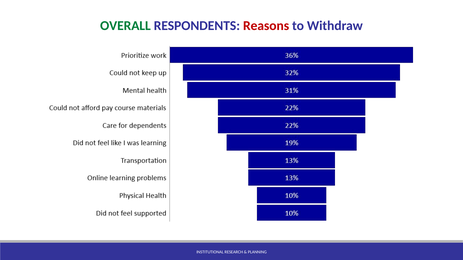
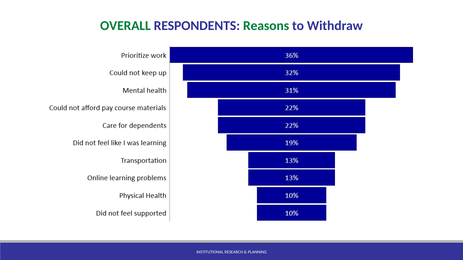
Reasons colour: red -> green (266, 26)
